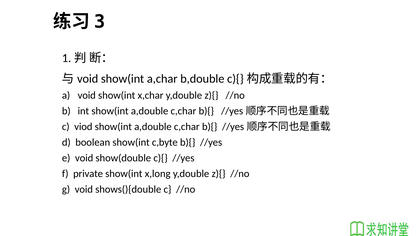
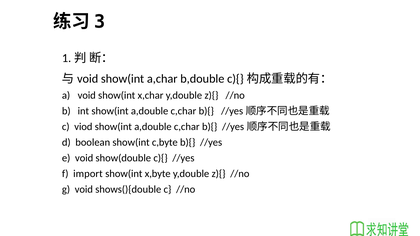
private: private -> import (88, 174)
x,long: x,long -> x,byte (158, 174)
